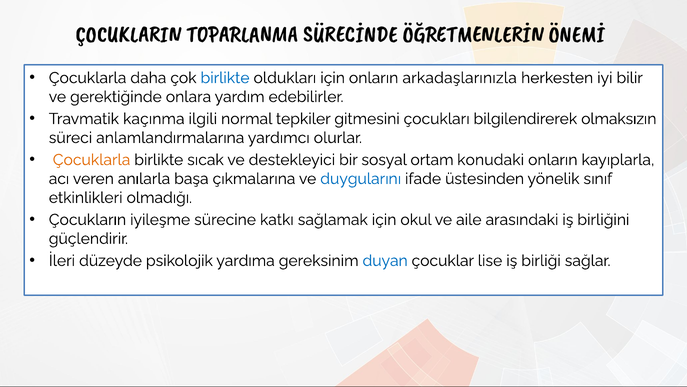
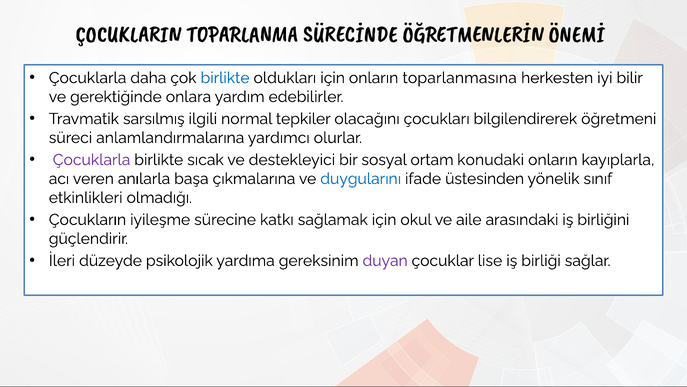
arkadaşlarınızla: arkadaşlarınızla -> toparlanmasına (460, 78)
kaçınma: kaçınma -> sarsılmış (154, 119)
gitmesini: gitmesini -> olacağını (367, 119)
olmaksızın: olmaksızın -> öğretmeni (619, 119)
Çocuklarla colour: orange -> purple (92, 160)
duyan colour: blue -> purple (385, 260)
